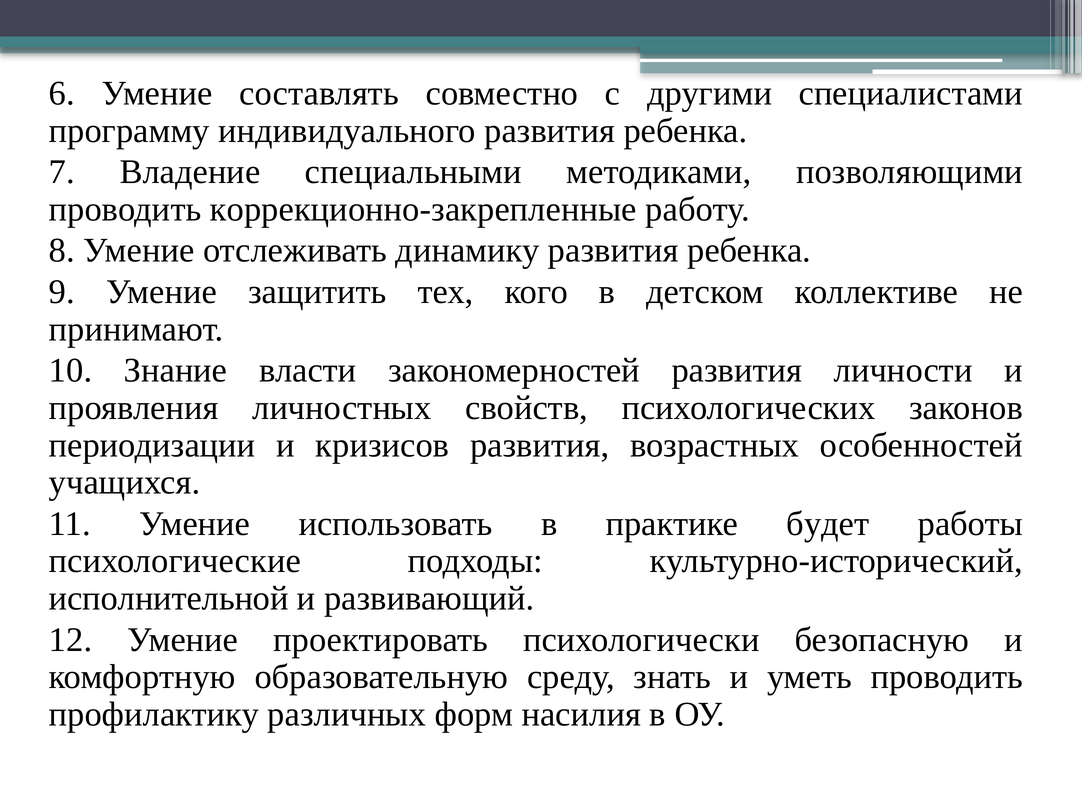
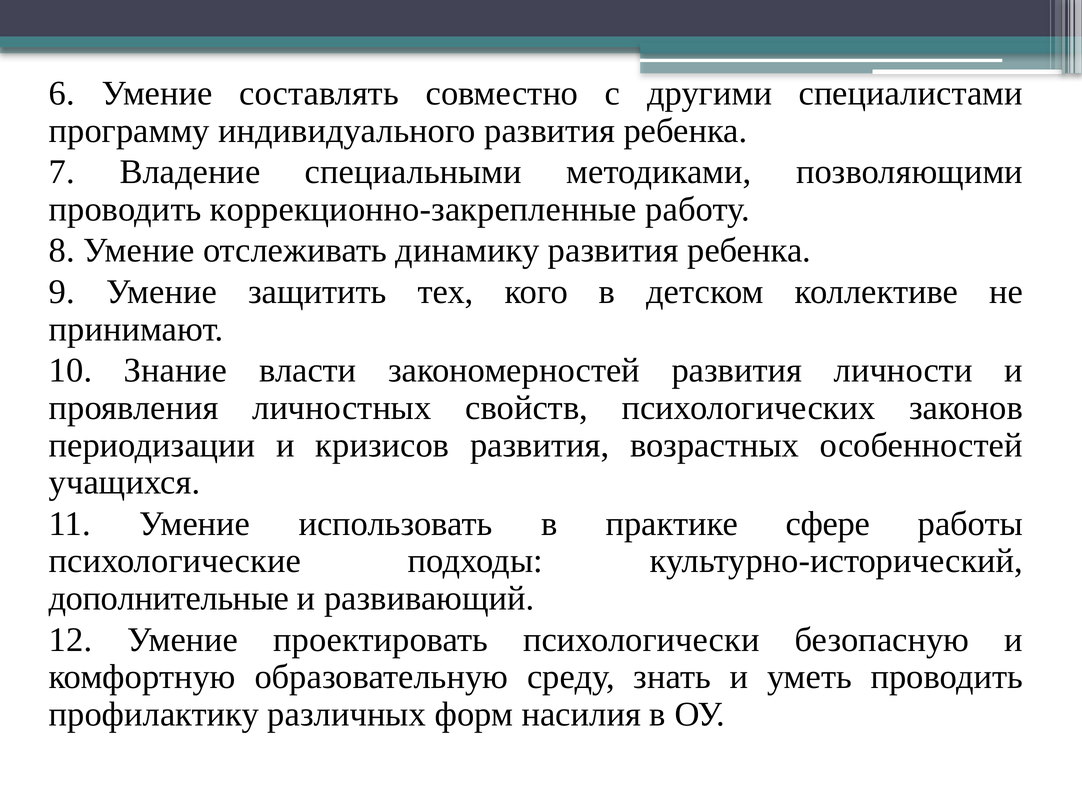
будет: будет -> сфере (828, 524)
исполнительной: исполнительной -> дополнительные (169, 599)
